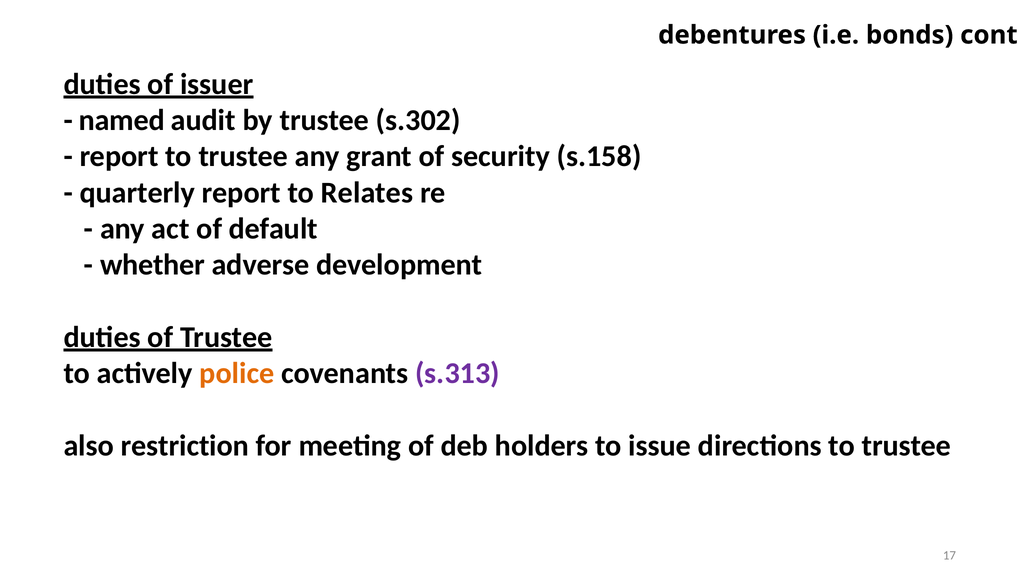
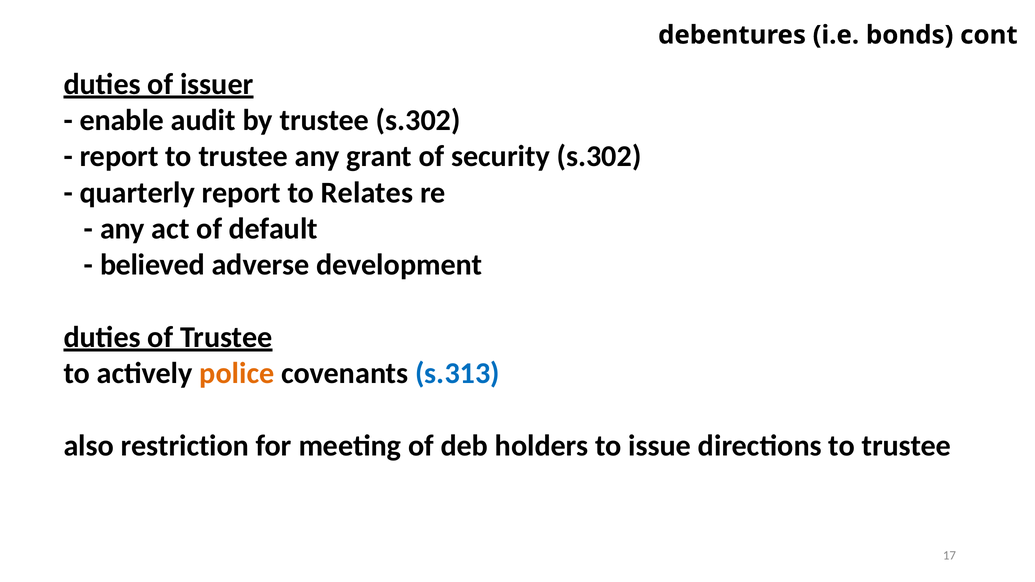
named: named -> enable (122, 120)
security s.158: s.158 -> s.302 (599, 157)
whether: whether -> believed (152, 265)
s.313 colour: purple -> blue (457, 373)
